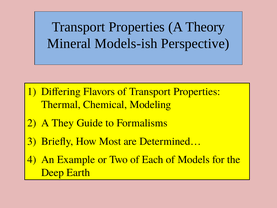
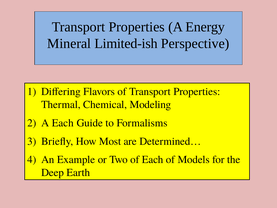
Theory: Theory -> Energy (205, 27)
Models-ish: Models-ish -> Limited-ish (126, 43)
A They: They -> Each (63, 123)
